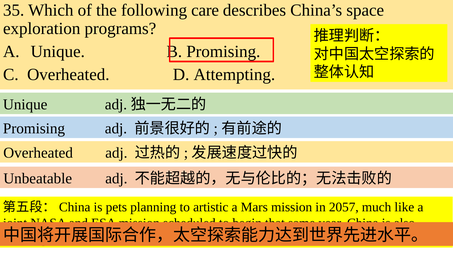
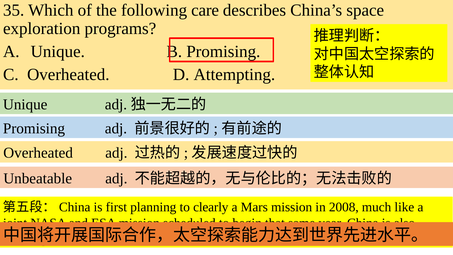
pets: pets -> first (116, 207)
artistic: artistic -> clearly (211, 207)
2057: 2057 -> 2008 (344, 207)
